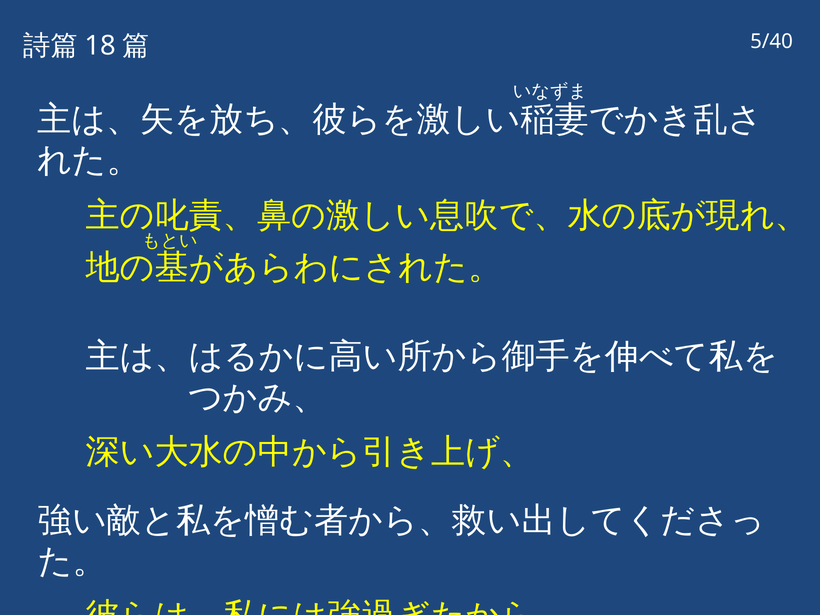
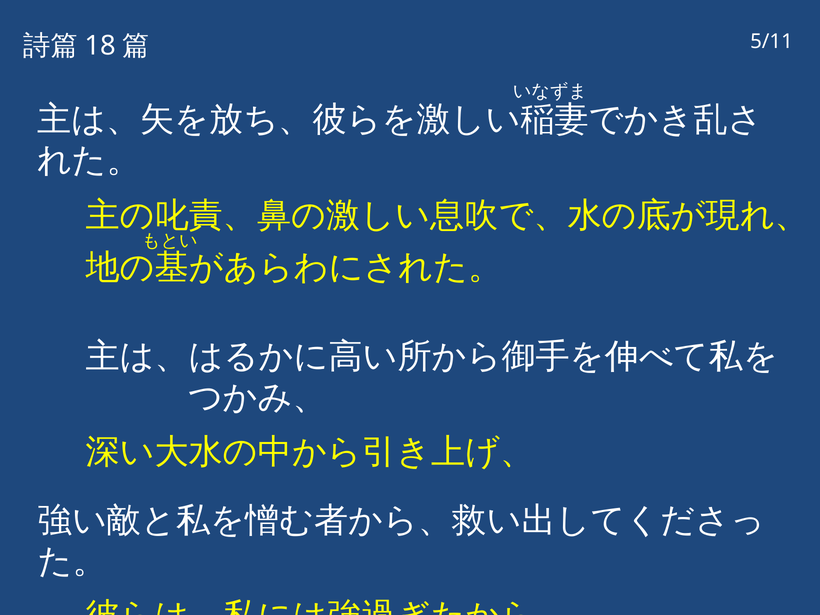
5/40: 5/40 -> 5/11 (772, 41)
